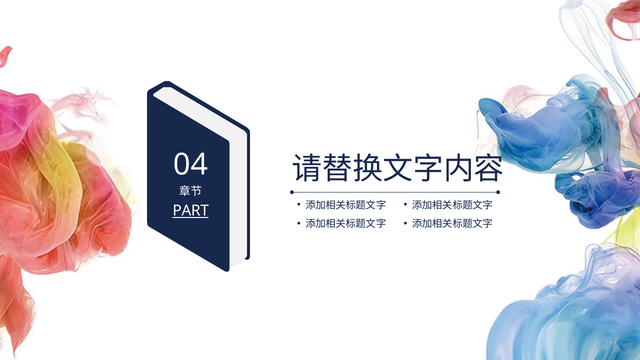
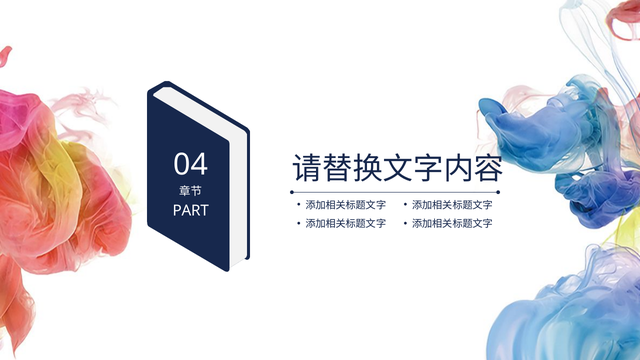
PART underline: present -> none (191, 211)
